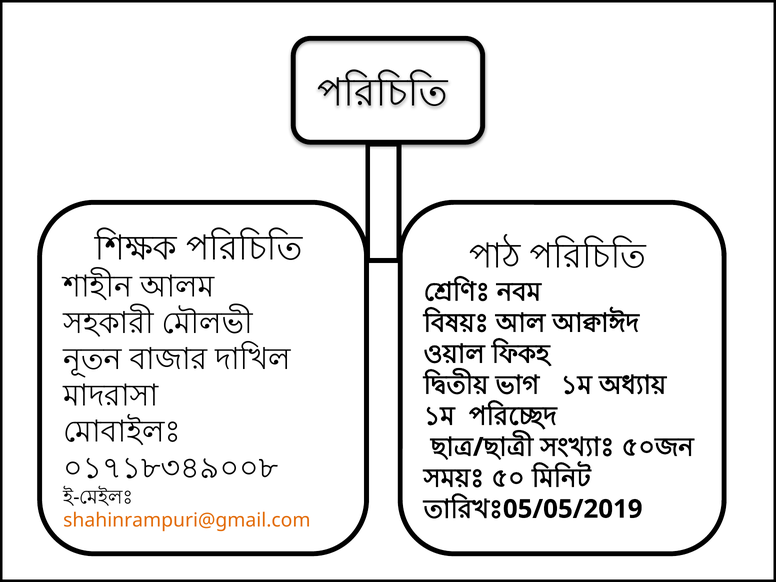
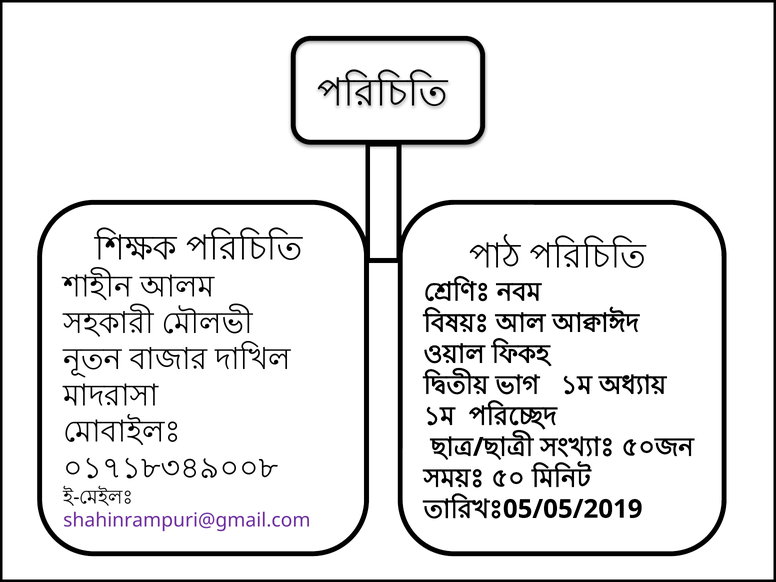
shahinrampuri@gmail.com colour: orange -> purple (187, 520)
